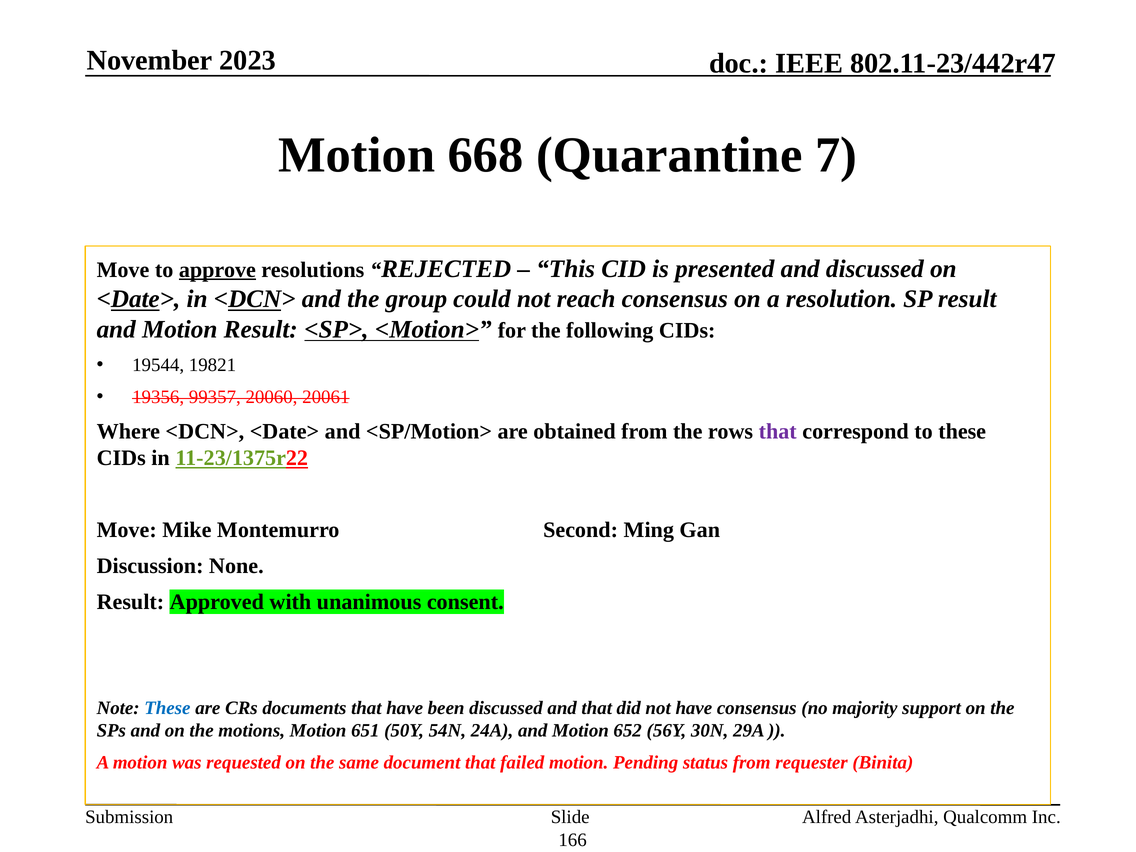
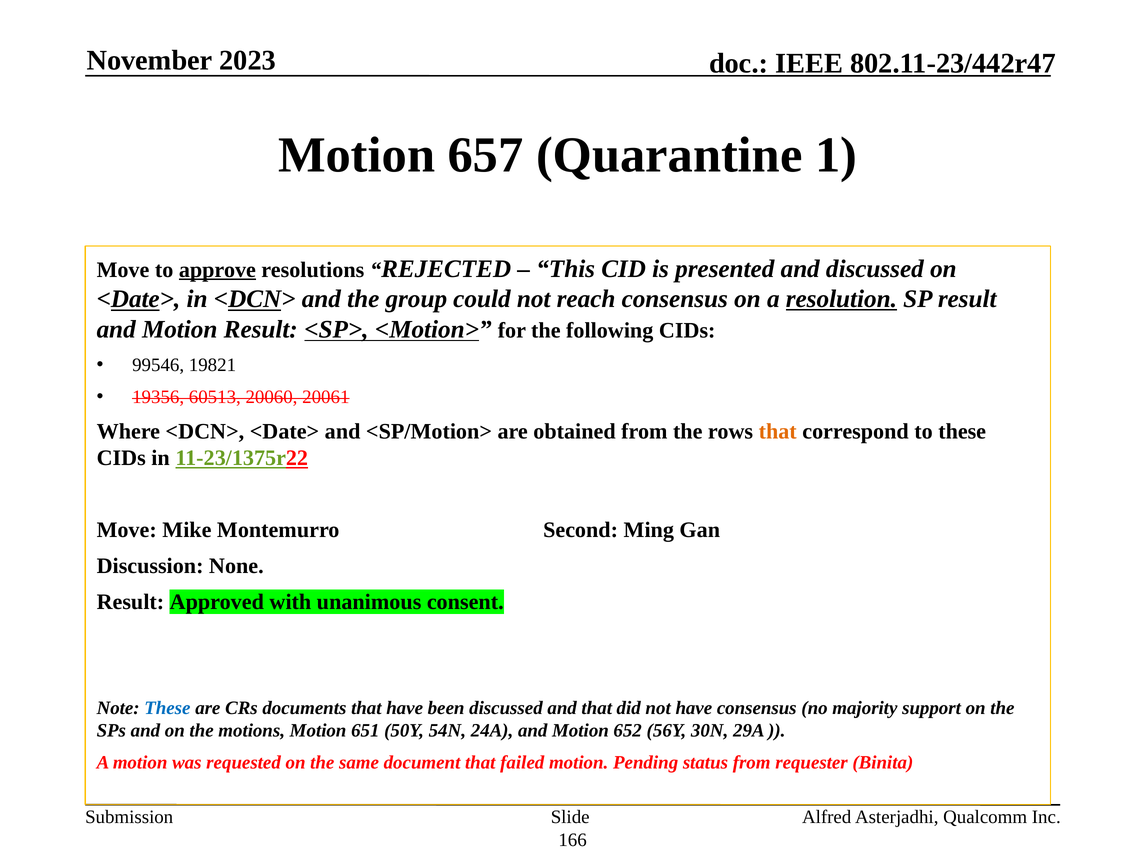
668: 668 -> 657 (486, 155)
7: 7 -> 1 (836, 155)
resolution underline: none -> present (841, 299)
19544: 19544 -> 99546 (158, 365)
99357: 99357 -> 60513 (215, 397)
that colour: purple -> orange (778, 431)
